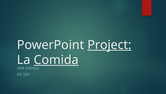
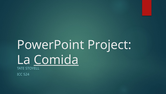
Project underline: present -> none (109, 45)
